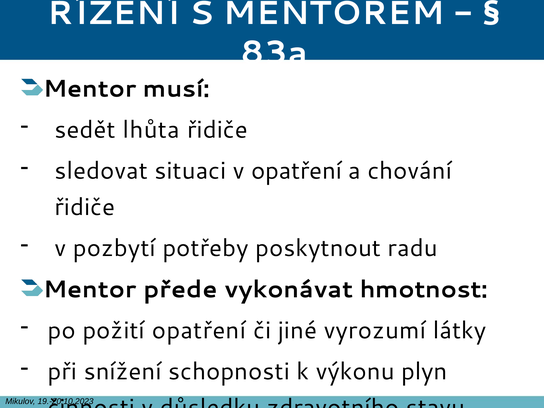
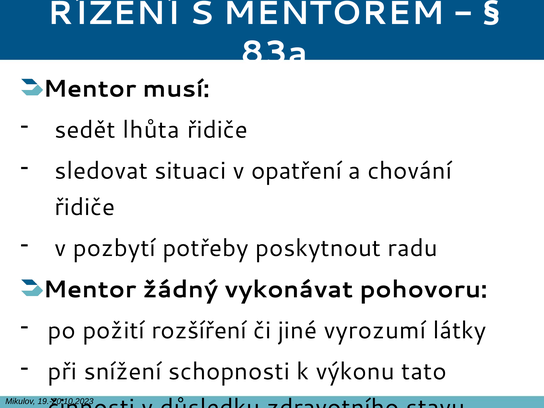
přede: přede -> žádný (180, 289)
hmotnost: hmotnost -> pohovoru (424, 289)
požití opatření: opatření -> rozšíření (199, 331)
plyn: plyn -> tato (424, 372)
